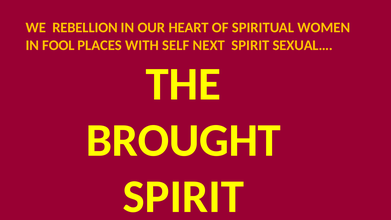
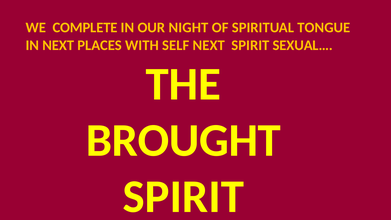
REBELLION: REBELLION -> COMPLETE (85, 28)
HEART: HEART -> NIGHT (188, 28)
WOMEN: WOMEN -> TONGUE (324, 28)
IN FOOL: FOOL -> NEXT (58, 45)
